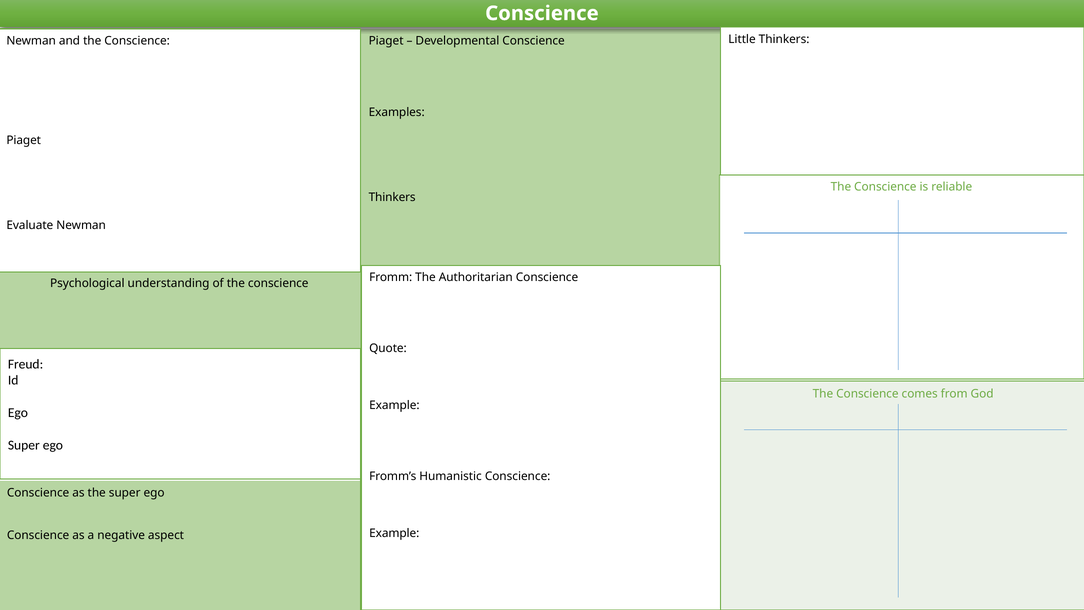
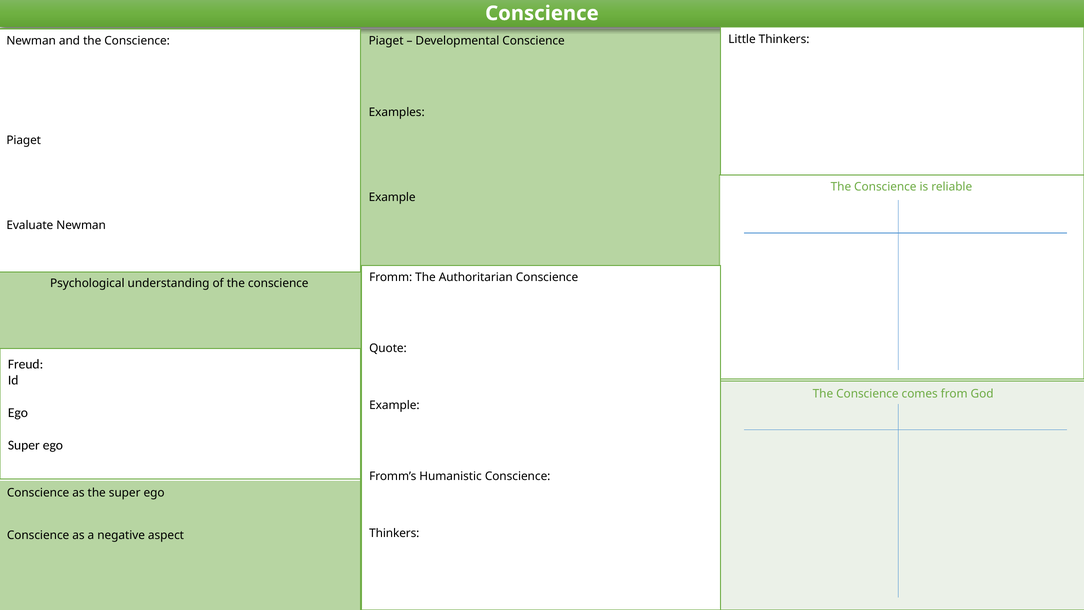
Thinkers: Thinkers -> Example (392, 197)
Example: Example -> Thinkers (394, 533)
